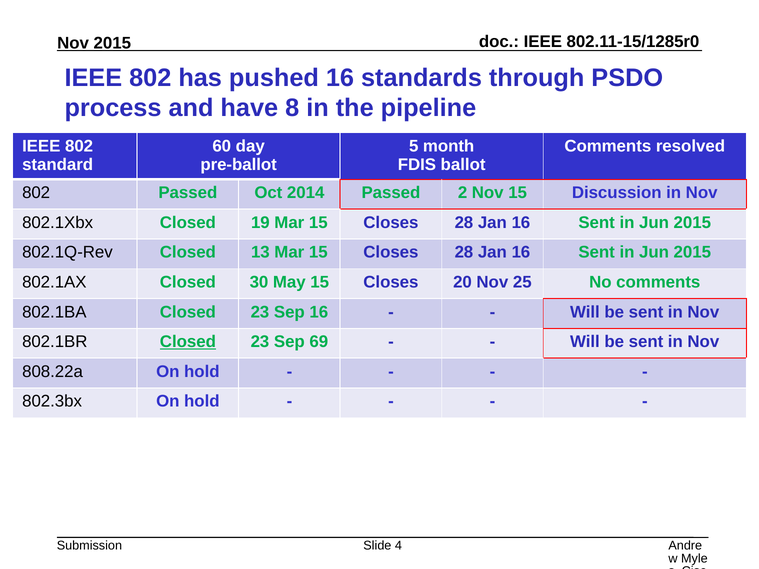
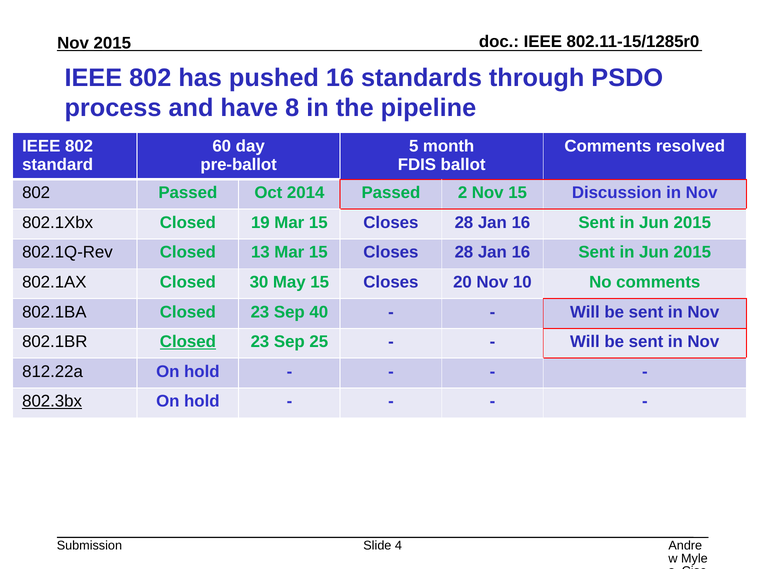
25: 25 -> 10 (522, 282)
Sep 16: 16 -> 40 (319, 312)
69: 69 -> 25 (319, 342)
808.22a: 808.22a -> 812.22a (53, 372)
802.3bx underline: none -> present (52, 402)
